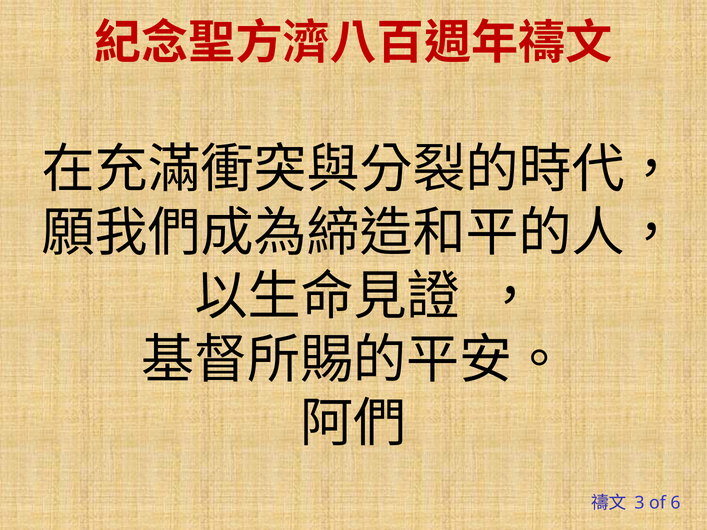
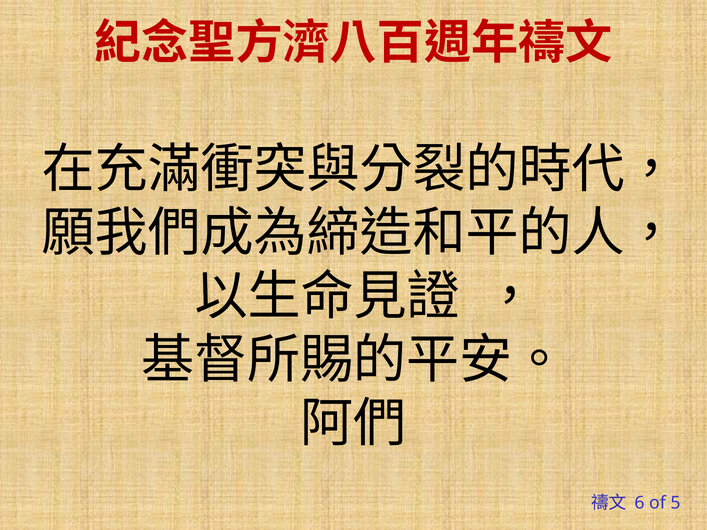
3: 3 -> 6 (640, 503)
6: 6 -> 5 (676, 503)
